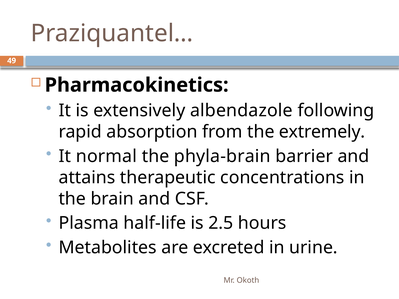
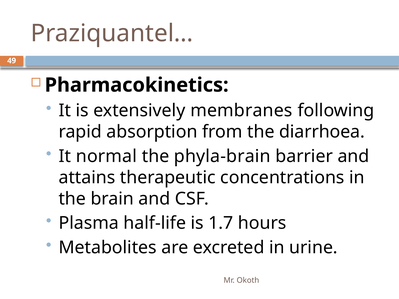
albendazole: albendazole -> membranes (241, 111)
extremely: extremely -> diarrhoea (322, 132)
2.5: 2.5 -> 1.7 (221, 223)
